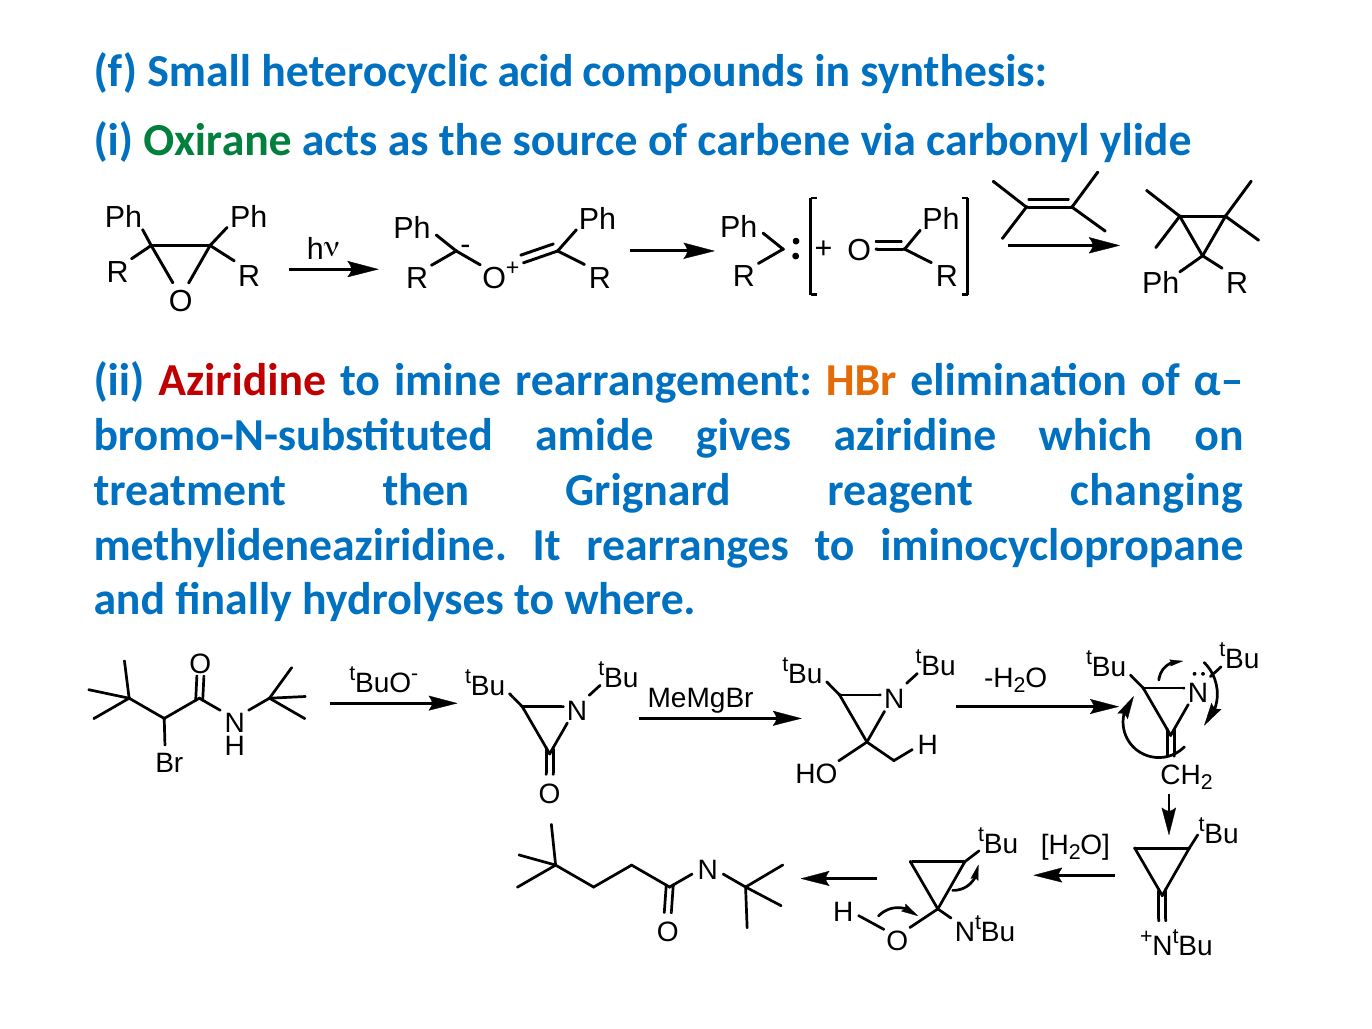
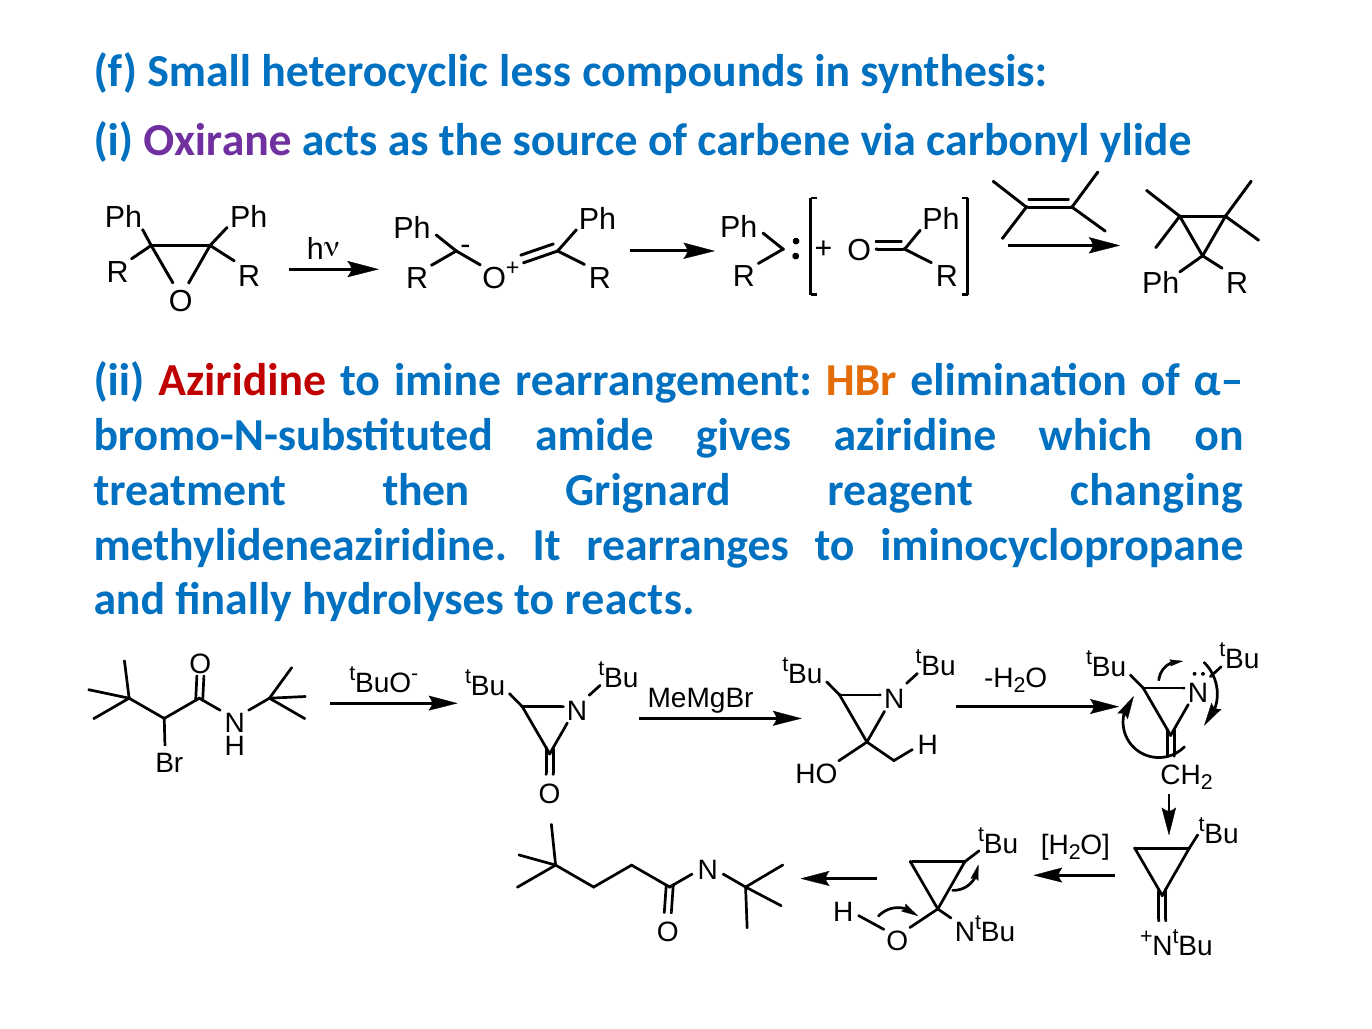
acid: acid -> less (535, 72)
Oxirane colour: green -> purple (217, 140)
where: where -> reacts (630, 600)
